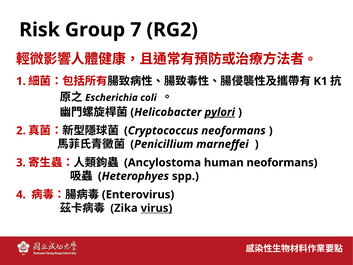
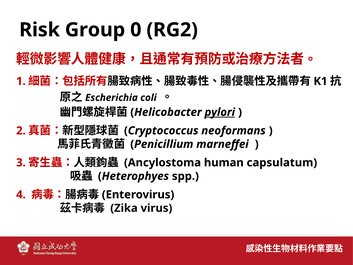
7: 7 -> 0 (136, 30)
human neoformans: neoformans -> capsulatum (282, 162)
virus underline: present -> none (156, 208)
